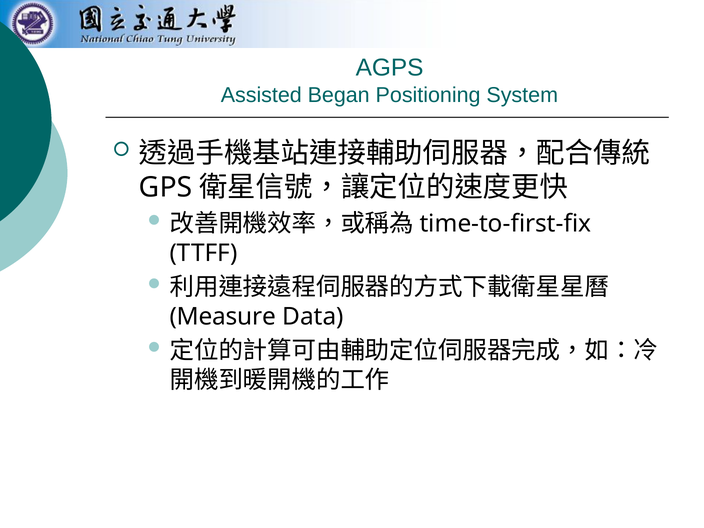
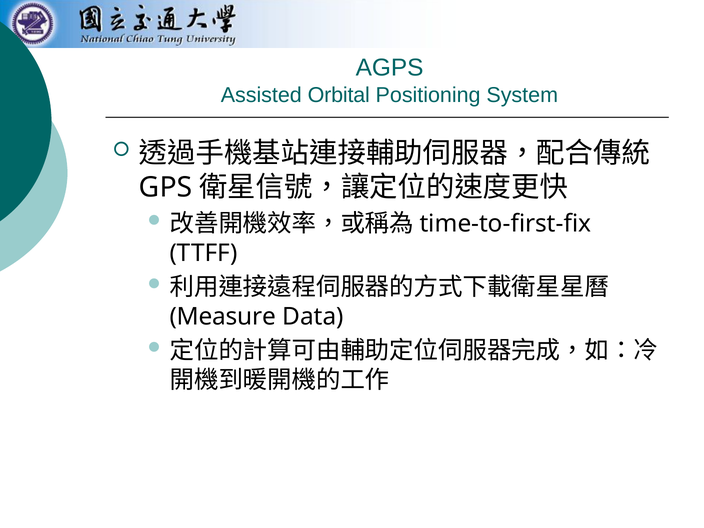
Began: Began -> Orbital (339, 95)
